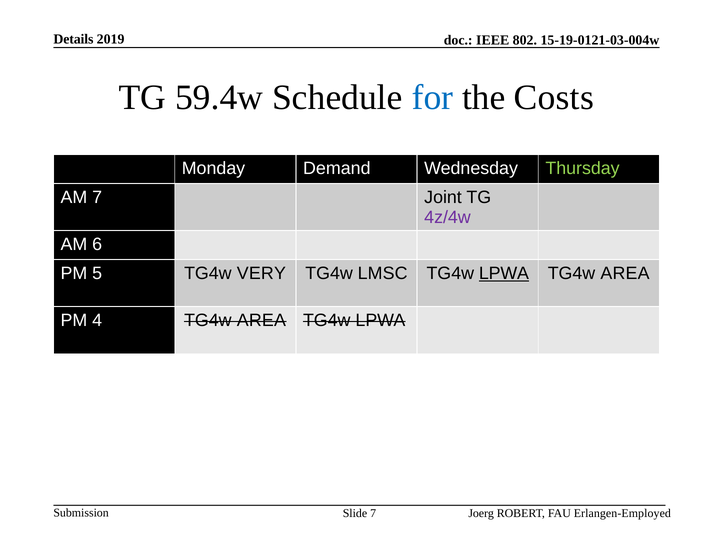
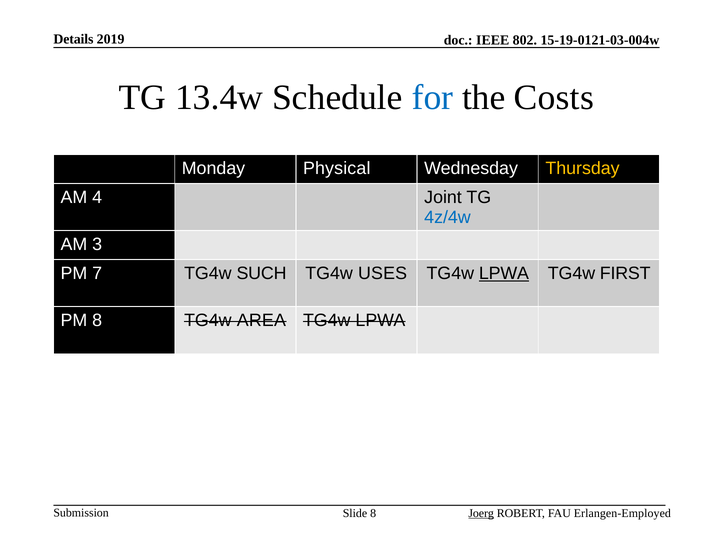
59.4w: 59.4w -> 13.4w (219, 98)
Demand: Demand -> Physical (337, 168)
Thursday colour: light green -> yellow (583, 168)
AM 7: 7 -> 4 (97, 197)
4z/4w colour: purple -> blue (447, 217)
6: 6 -> 3 (97, 244)
5: 5 -> 7 (97, 273)
VERY: VERY -> SUCH (262, 273)
LMSC: LMSC -> USES (383, 273)
AREA: AREA -> FIRST (625, 273)
PM 4: 4 -> 8 (97, 320)
Slide 7: 7 -> 8 (373, 513)
Joerg underline: none -> present (481, 513)
